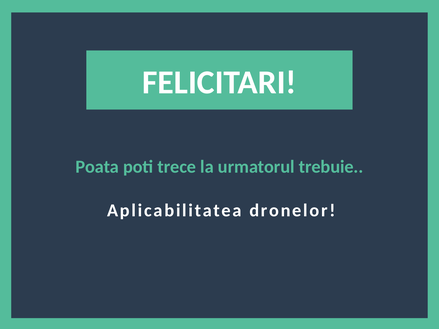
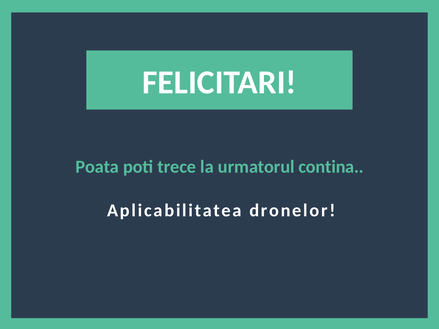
trebuie: trebuie -> contina (331, 167)
